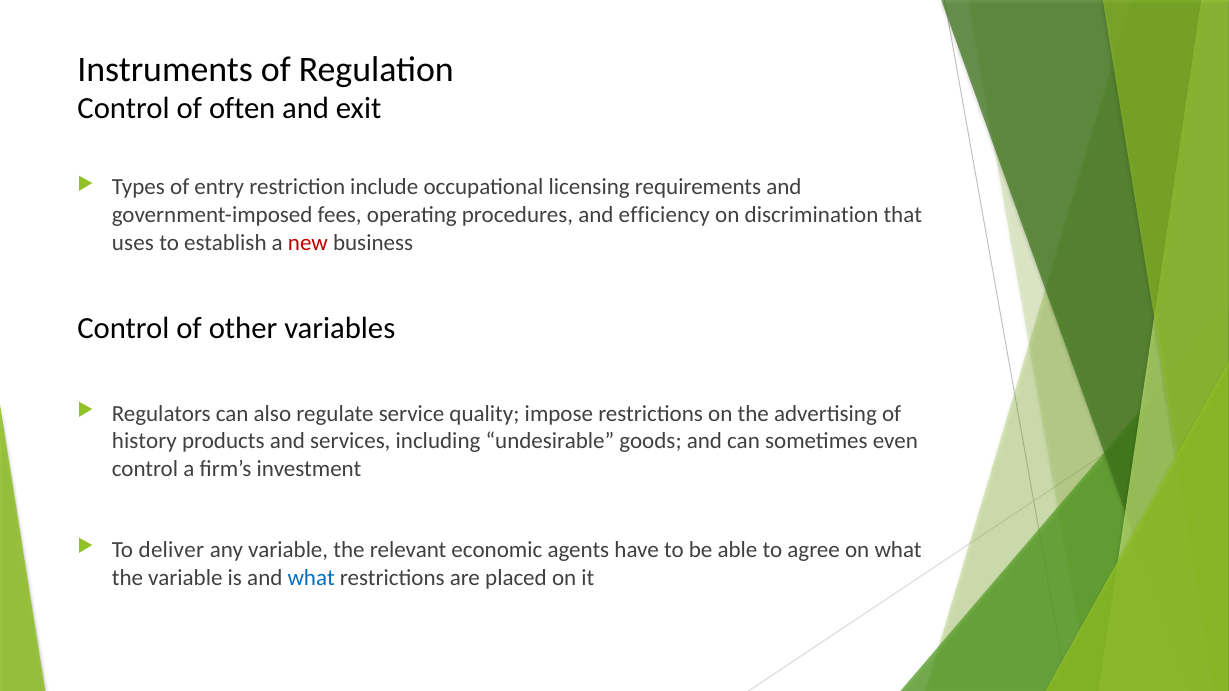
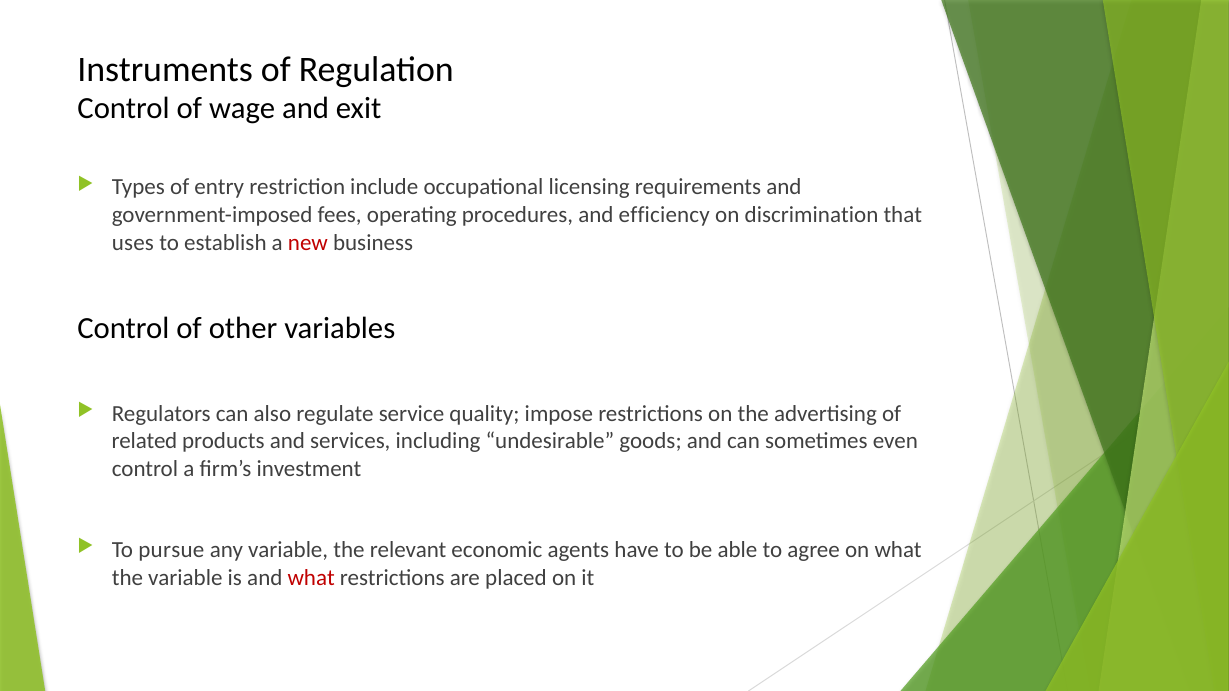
often: often -> wage (242, 109)
history: history -> related (145, 441)
deliver: deliver -> pursue (171, 550)
what colour: blue -> red (311, 578)
